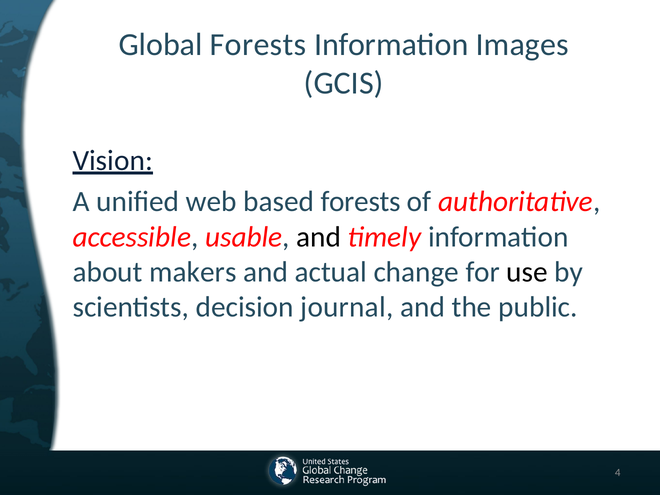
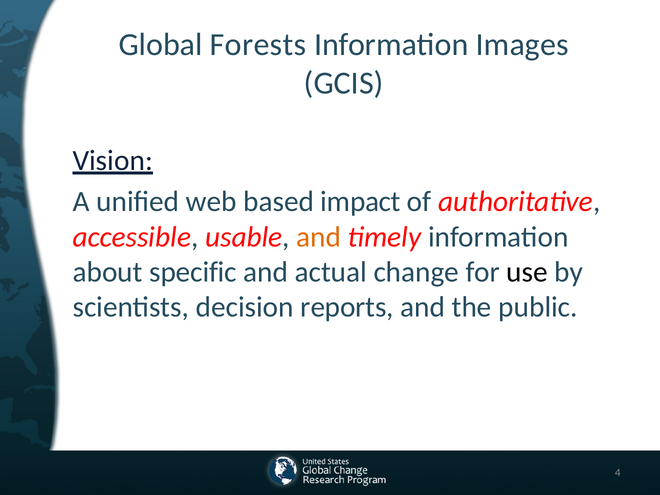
based forests: forests -> impact (361, 202)
and colour: black -> orange (319, 237)
makers: makers -> specific (193, 272)
journal: journal -> reports (347, 307)
